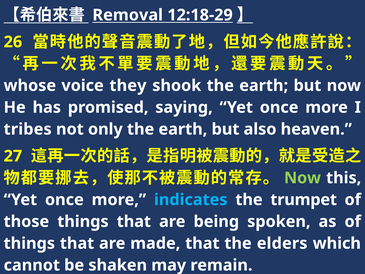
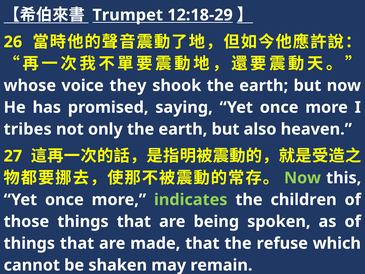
Removal: Removal -> Trumpet (128, 15)
indicates colour: light blue -> light green (191, 200)
trumpet: trumpet -> children (304, 200)
elders: elders -> refuse (282, 243)
